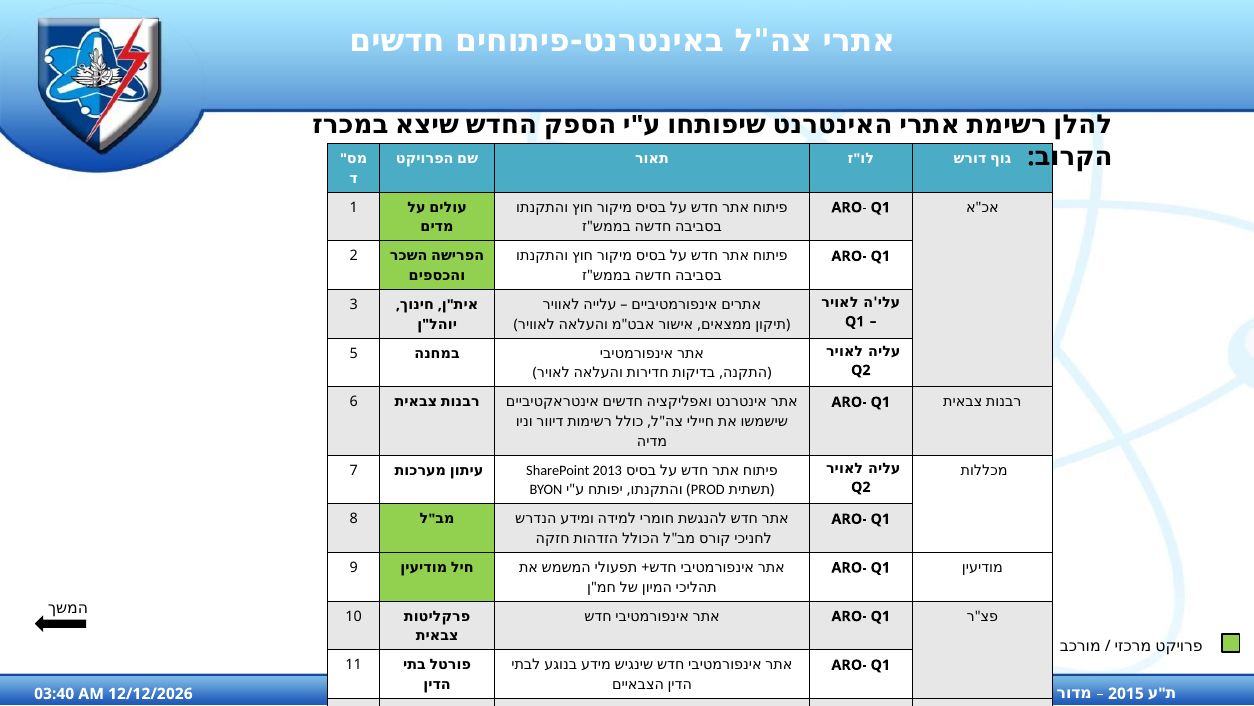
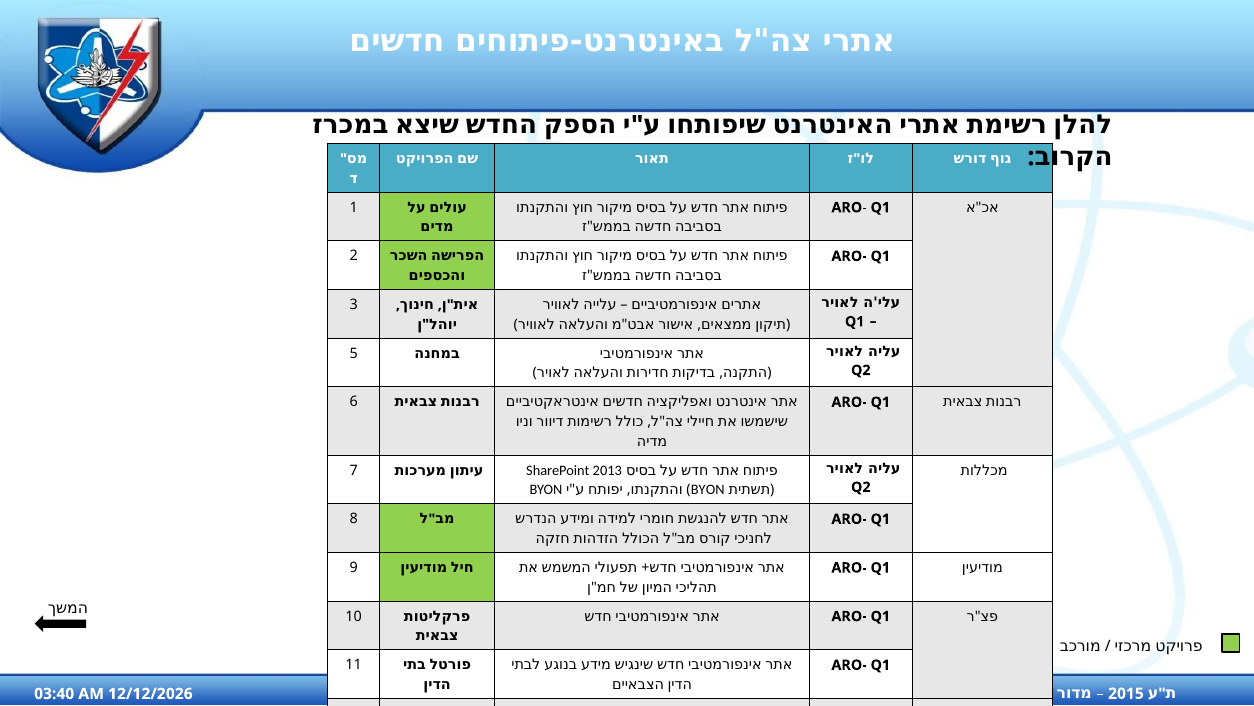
PROD: PROD -> BYON (708, 490)
